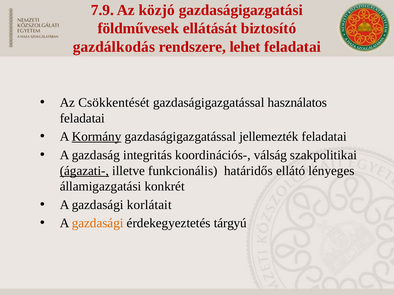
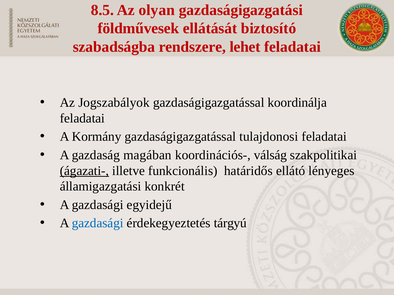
7.9: 7.9 -> 8.5 (102, 10)
közjó: közjó -> olyan (157, 10)
gazdálkodás: gazdálkodás -> szabadságba (114, 47)
Csökkentését: Csökkentését -> Jogszabályok (114, 103)
használatos: használatos -> koordinálja (297, 103)
Kormány underline: present -> none (97, 137)
jellemezték: jellemezték -> tulajdonosi (269, 137)
integritás: integritás -> magában (147, 155)
korlátait: korlátait -> egyidejű (149, 205)
gazdasági colour: orange -> blue (98, 223)
